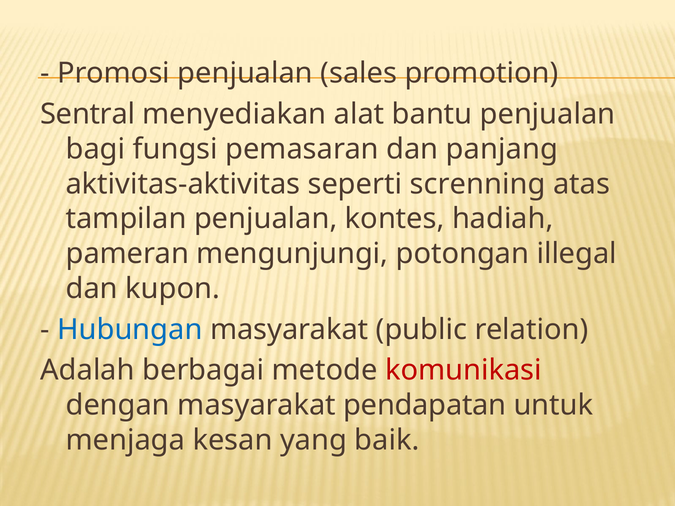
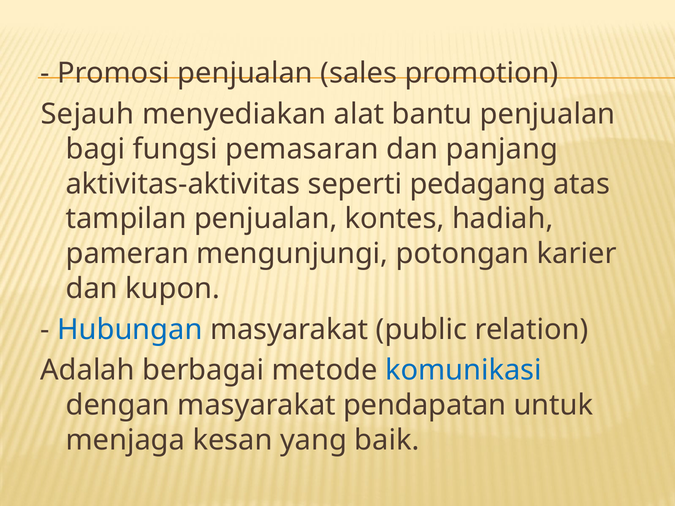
Sentral: Sentral -> Sejauh (87, 114)
screnning: screnning -> pedagang (478, 184)
illegal: illegal -> karier (577, 254)
komunikasi colour: red -> blue (463, 371)
